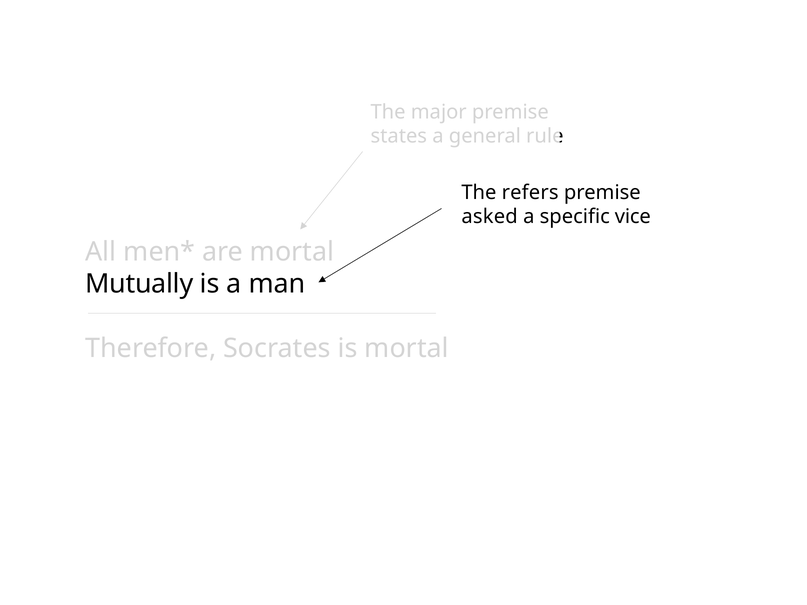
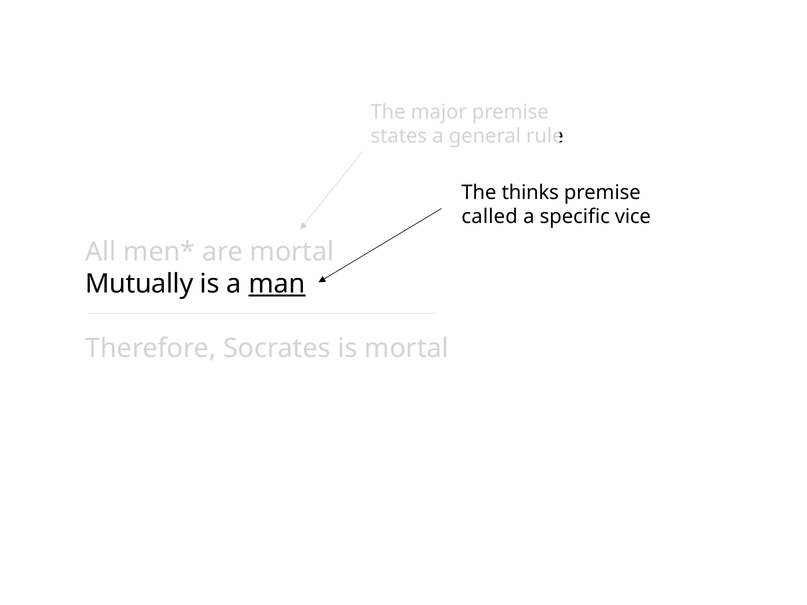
refers: refers -> thinks (530, 193)
asked: asked -> called (490, 217)
man underline: none -> present (277, 284)
